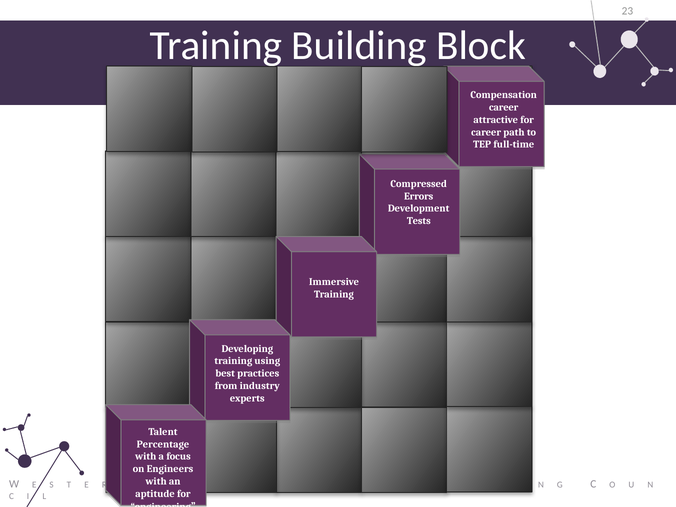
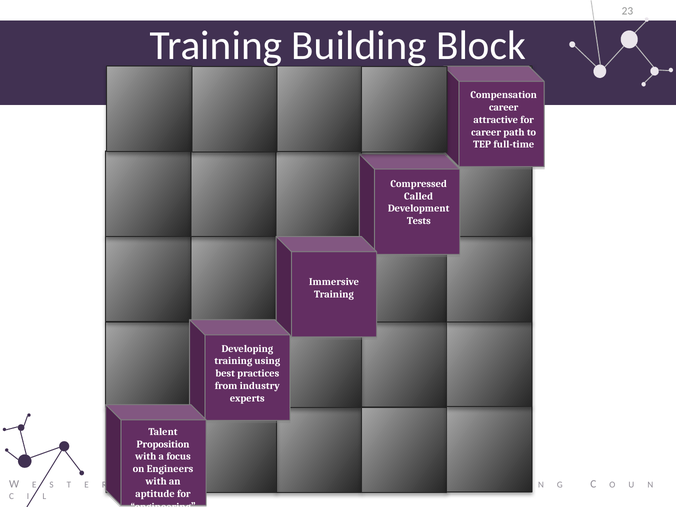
Errors: Errors -> Called (419, 196)
Percentage: Percentage -> Proposition (163, 444)
